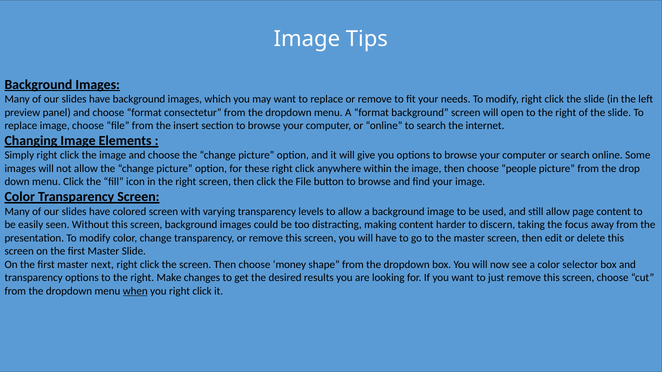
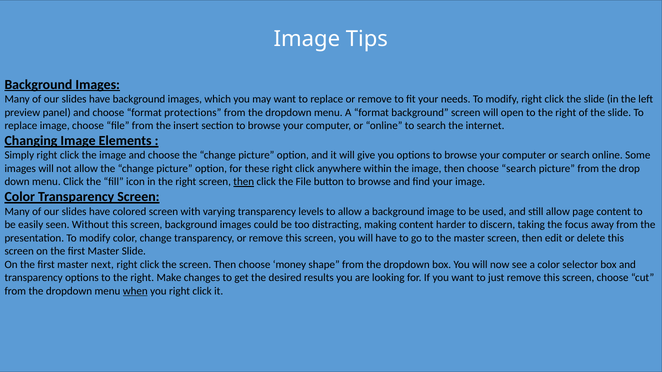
consectetur: consectetur -> protections (193, 112)
choose people: people -> search (519, 169)
then underline: none -> present (244, 182)
